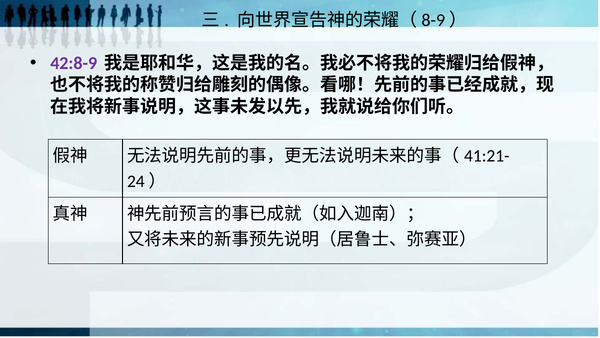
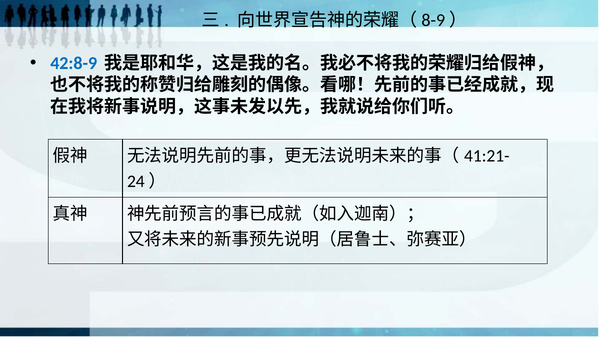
42:8-9 colour: purple -> blue (74, 63)
